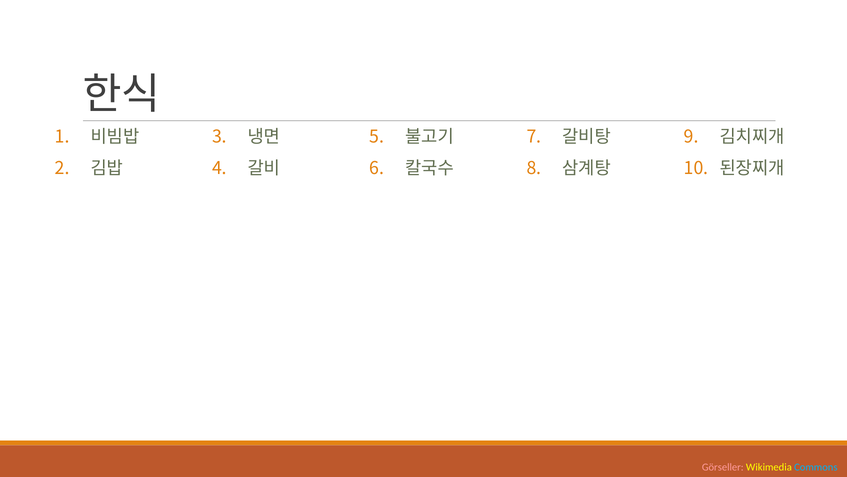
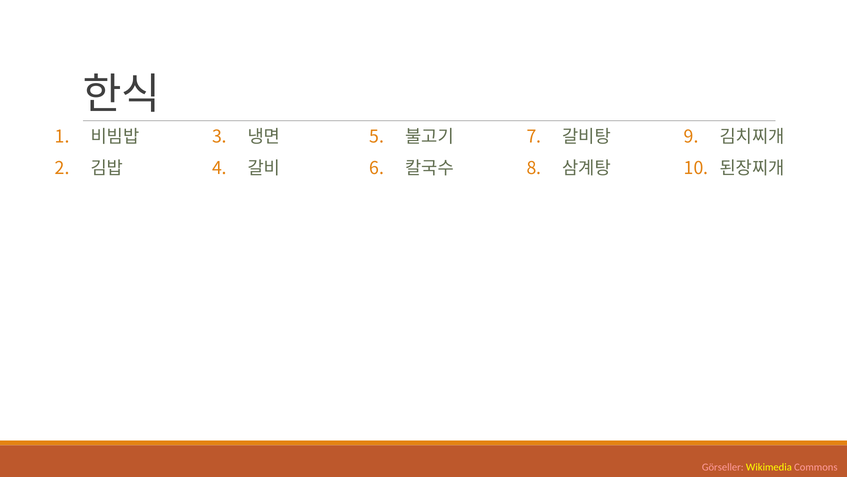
Commons colour: light blue -> pink (816, 467)
